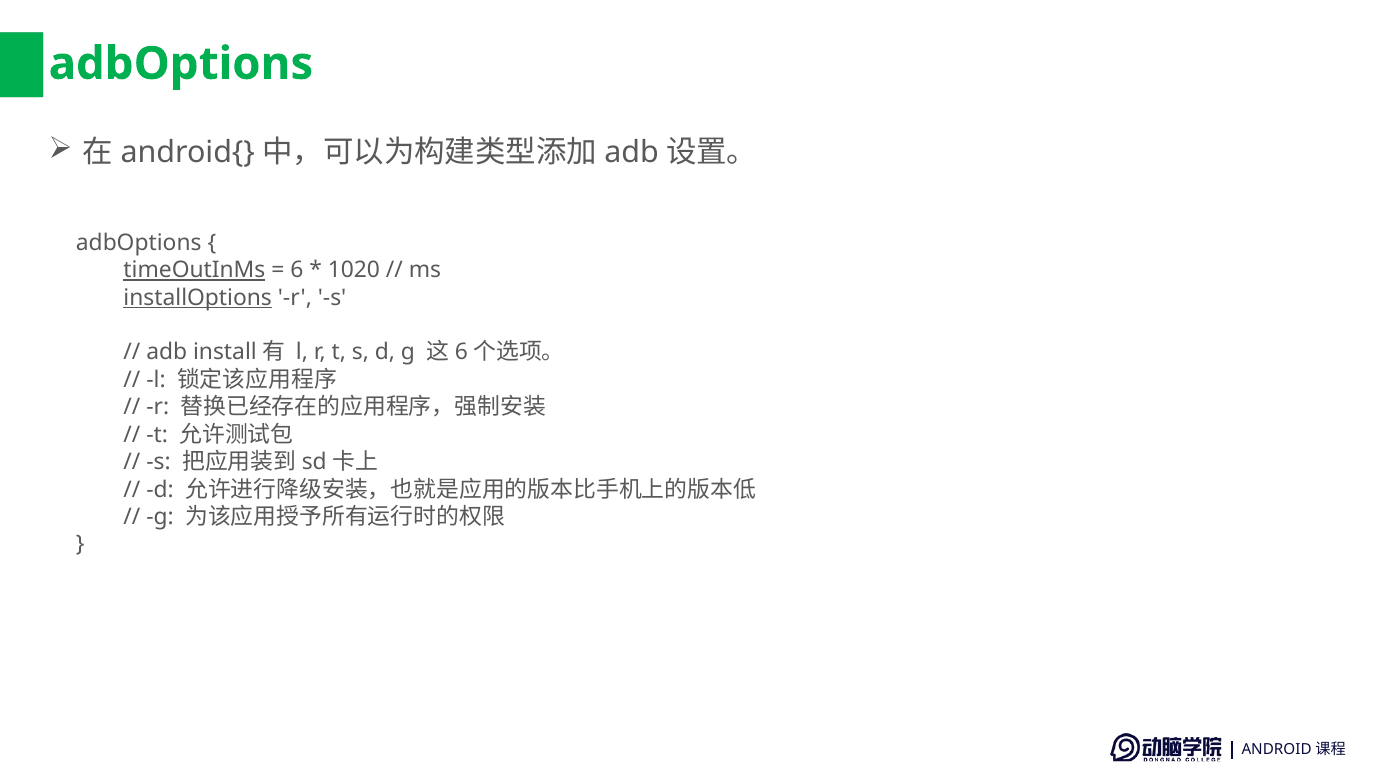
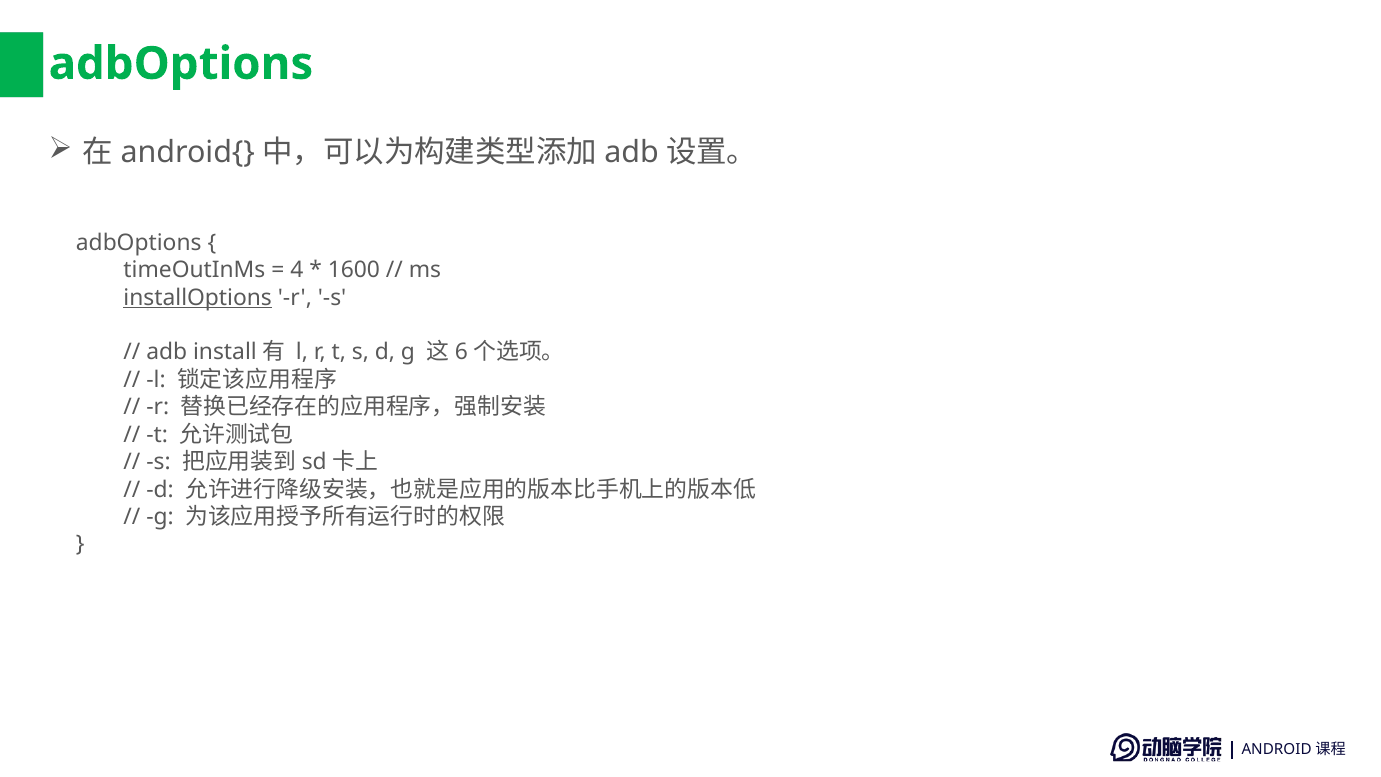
timeOutInMs underline: present -> none (194, 270)
6: 6 -> 4 (297, 270)
1020: 1020 -> 1600 (354, 270)
